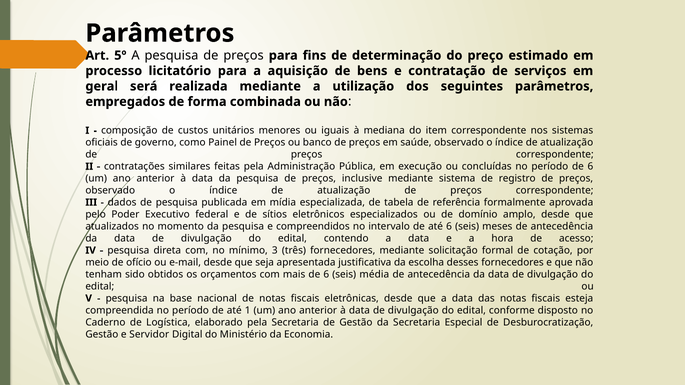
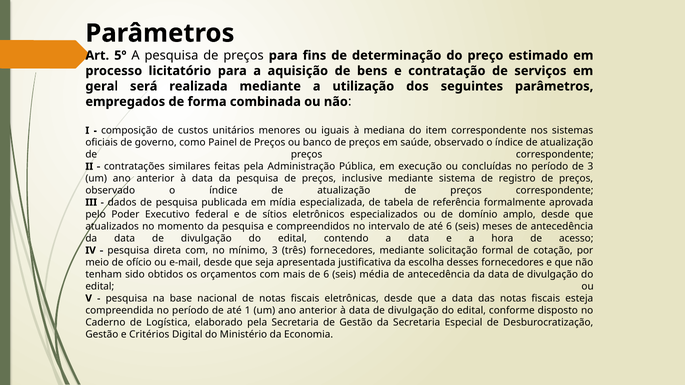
período de 6: 6 -> 3 (590, 167)
Servidor: Servidor -> Critérios (149, 335)
